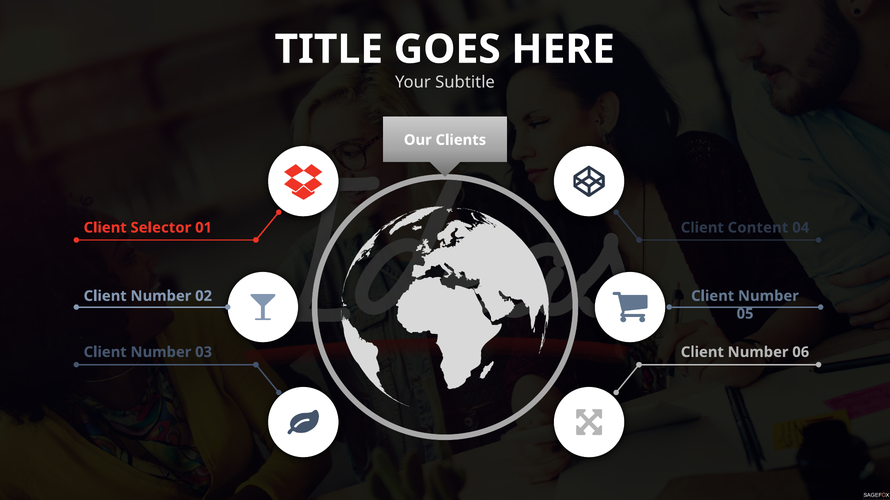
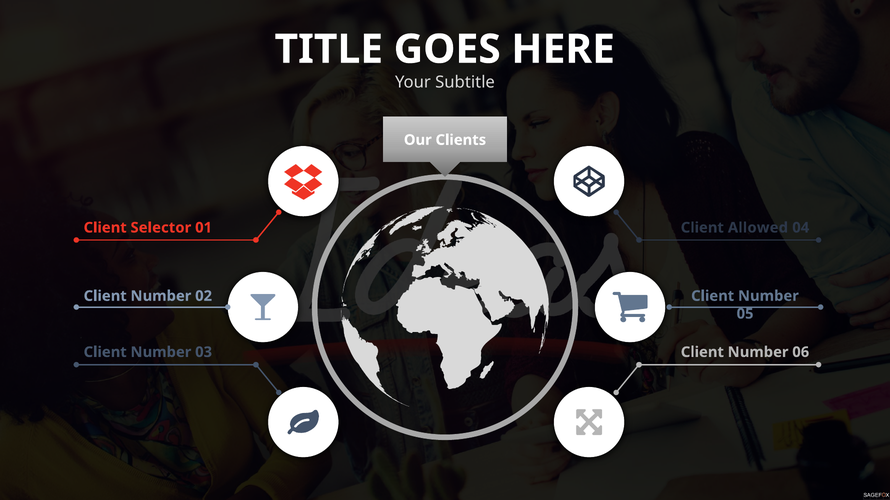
Content: Content -> Allowed (758, 228)
